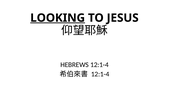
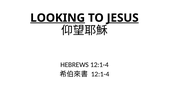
JESUS underline: none -> present (123, 18)
